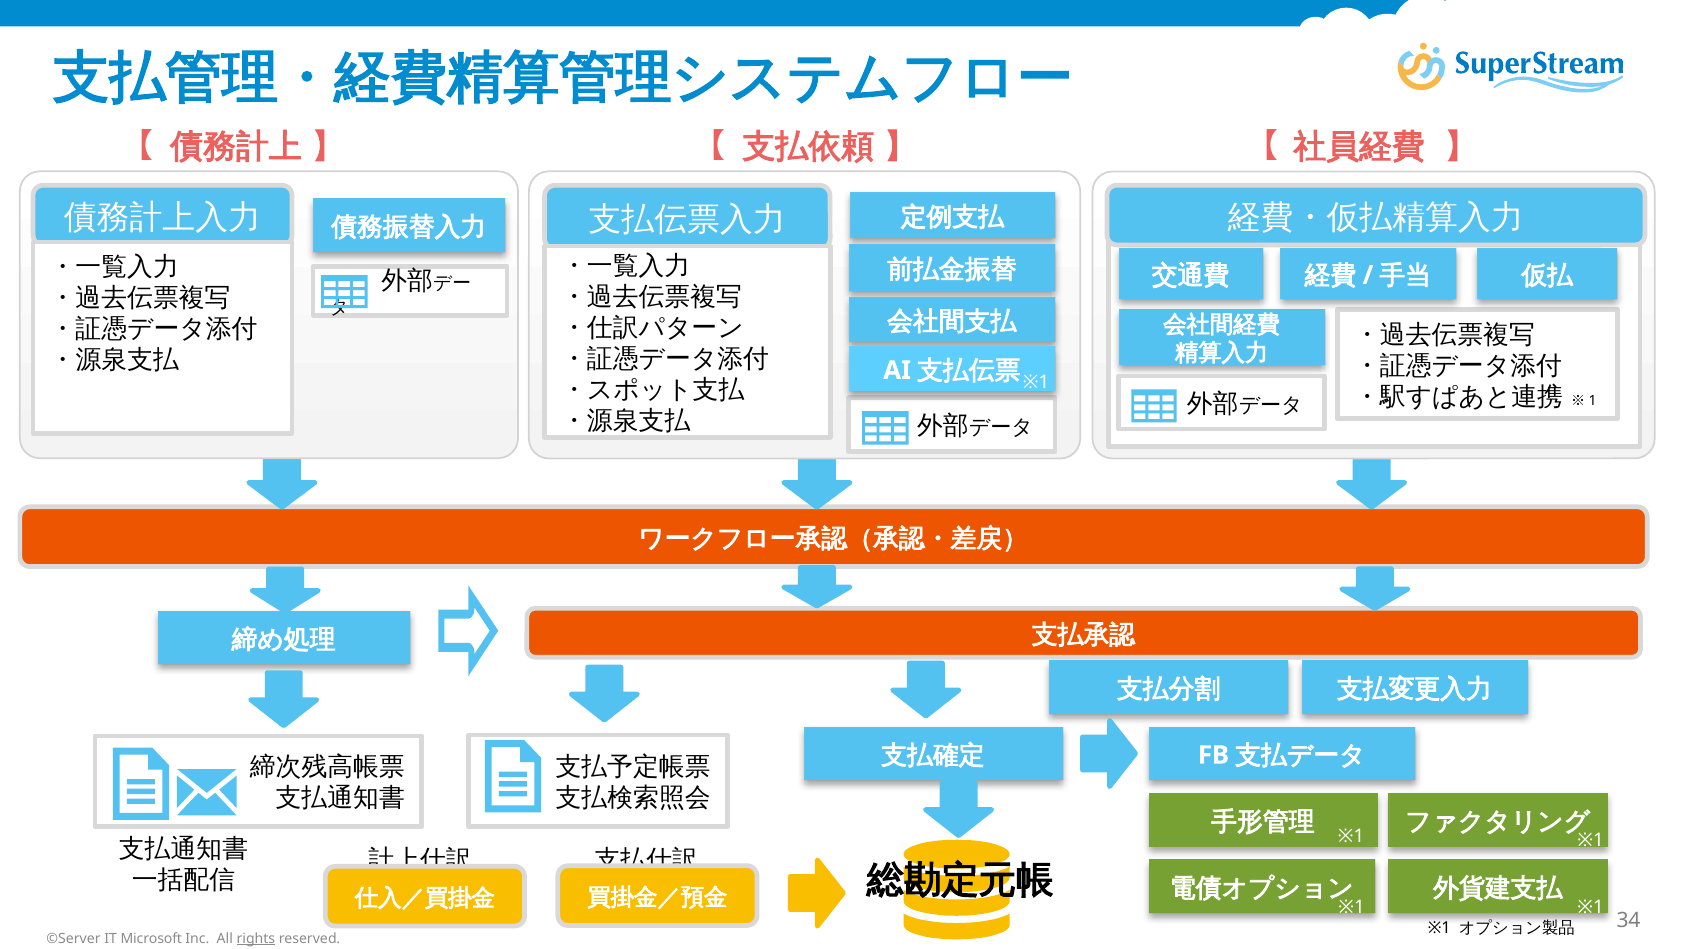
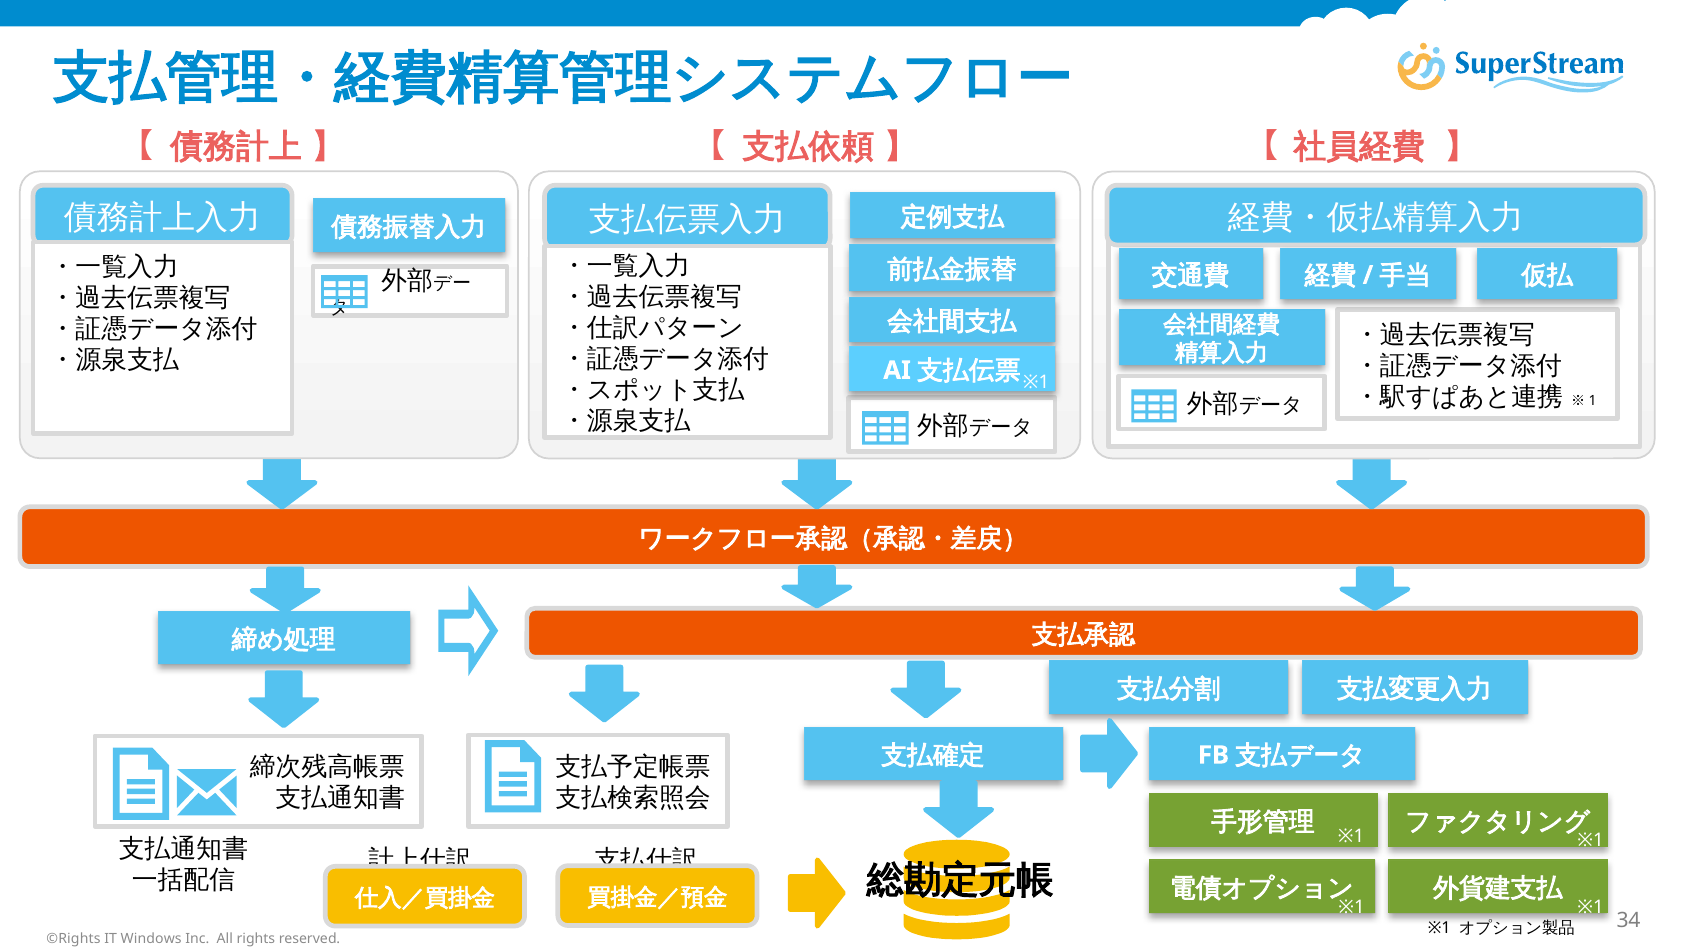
©Server: ©Server -> ©Rights (74, 939)
Microsoft: Microsoft -> Windows (151, 939)
rights underline: present -> none (256, 939)
